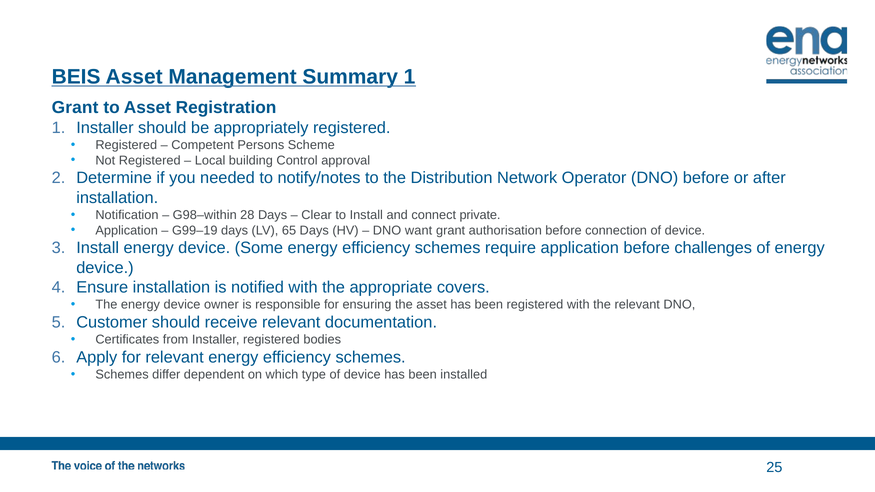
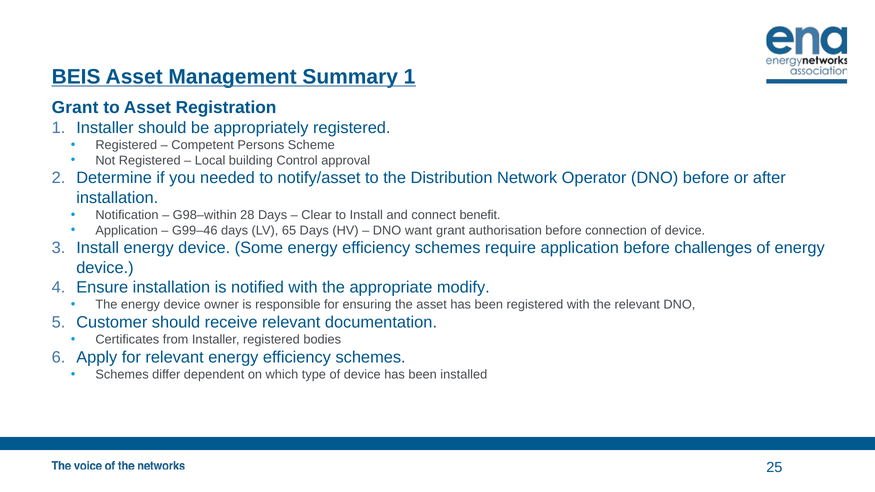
notify/notes: notify/notes -> notify/asset (319, 178)
private: private -> benefit (480, 215)
G99–19: G99–19 -> G99–46 (195, 230)
covers: covers -> modify (463, 288)
